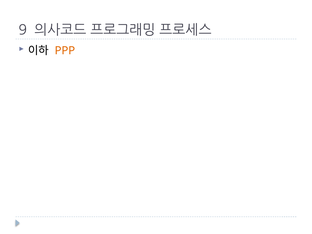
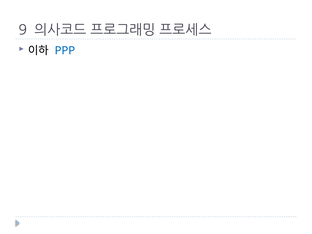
PPP colour: orange -> blue (65, 51)
